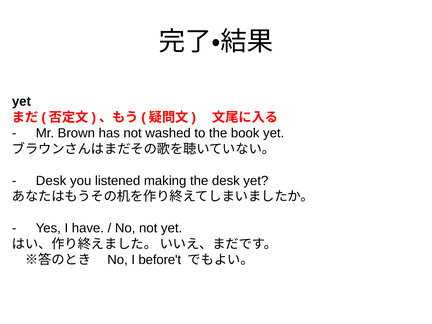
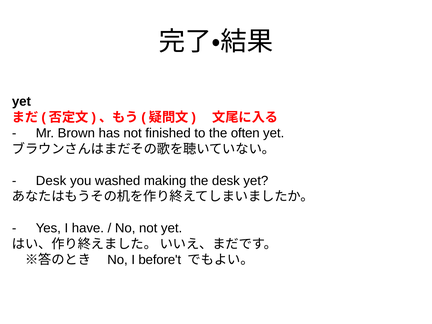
washed: washed -> finished (168, 133)
book: book -> often (245, 133)
listened: listened -> washed (118, 181)
